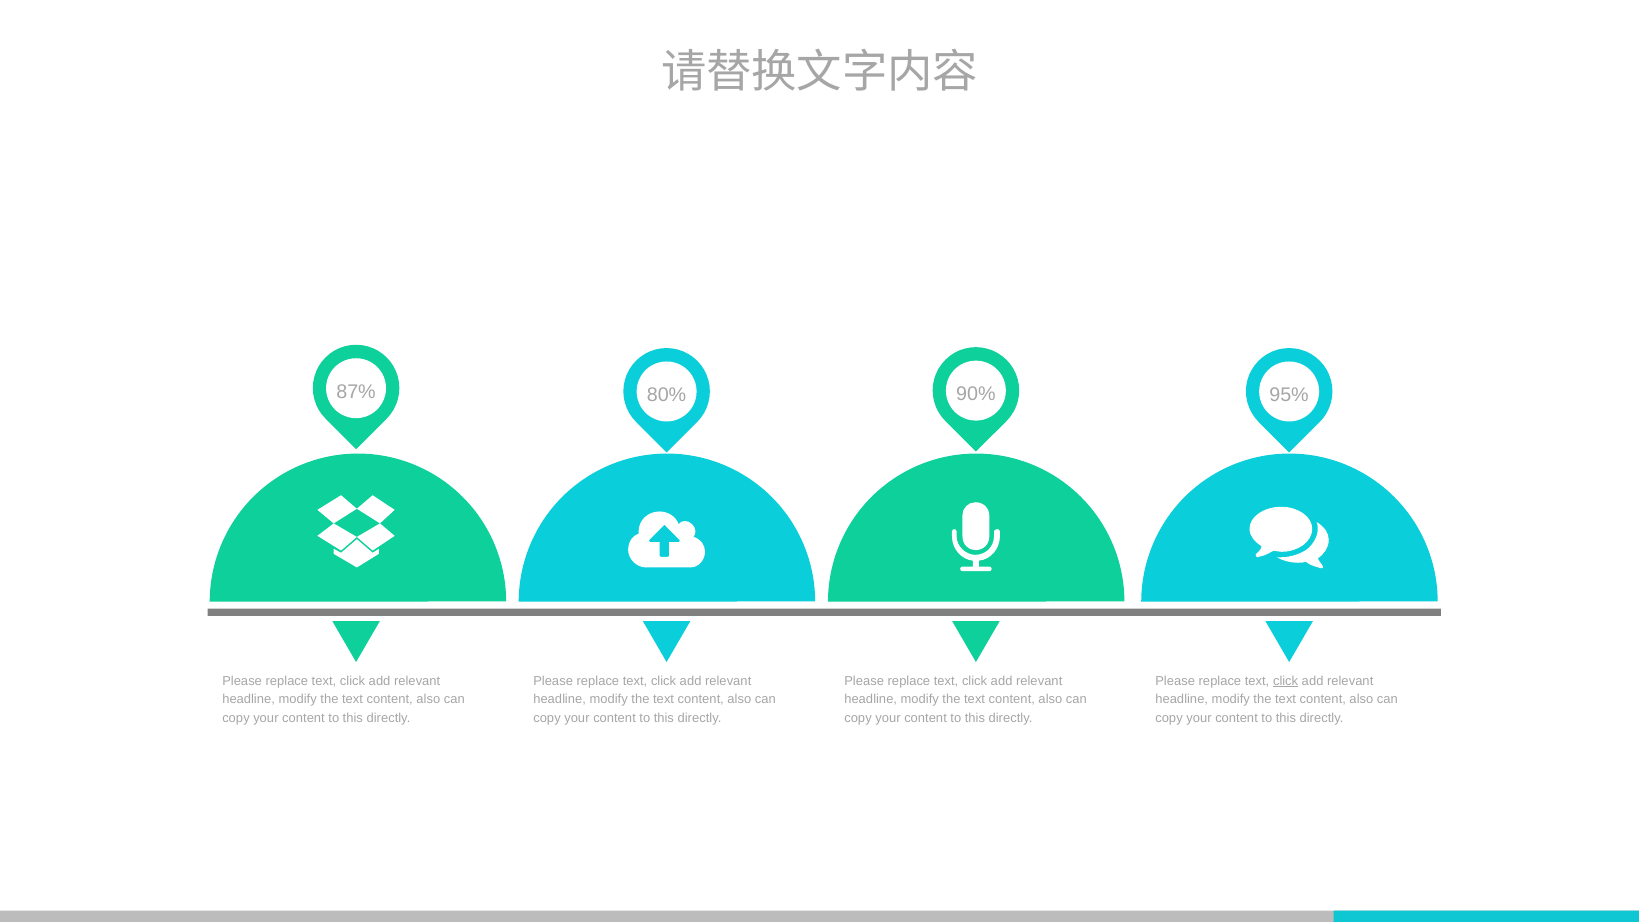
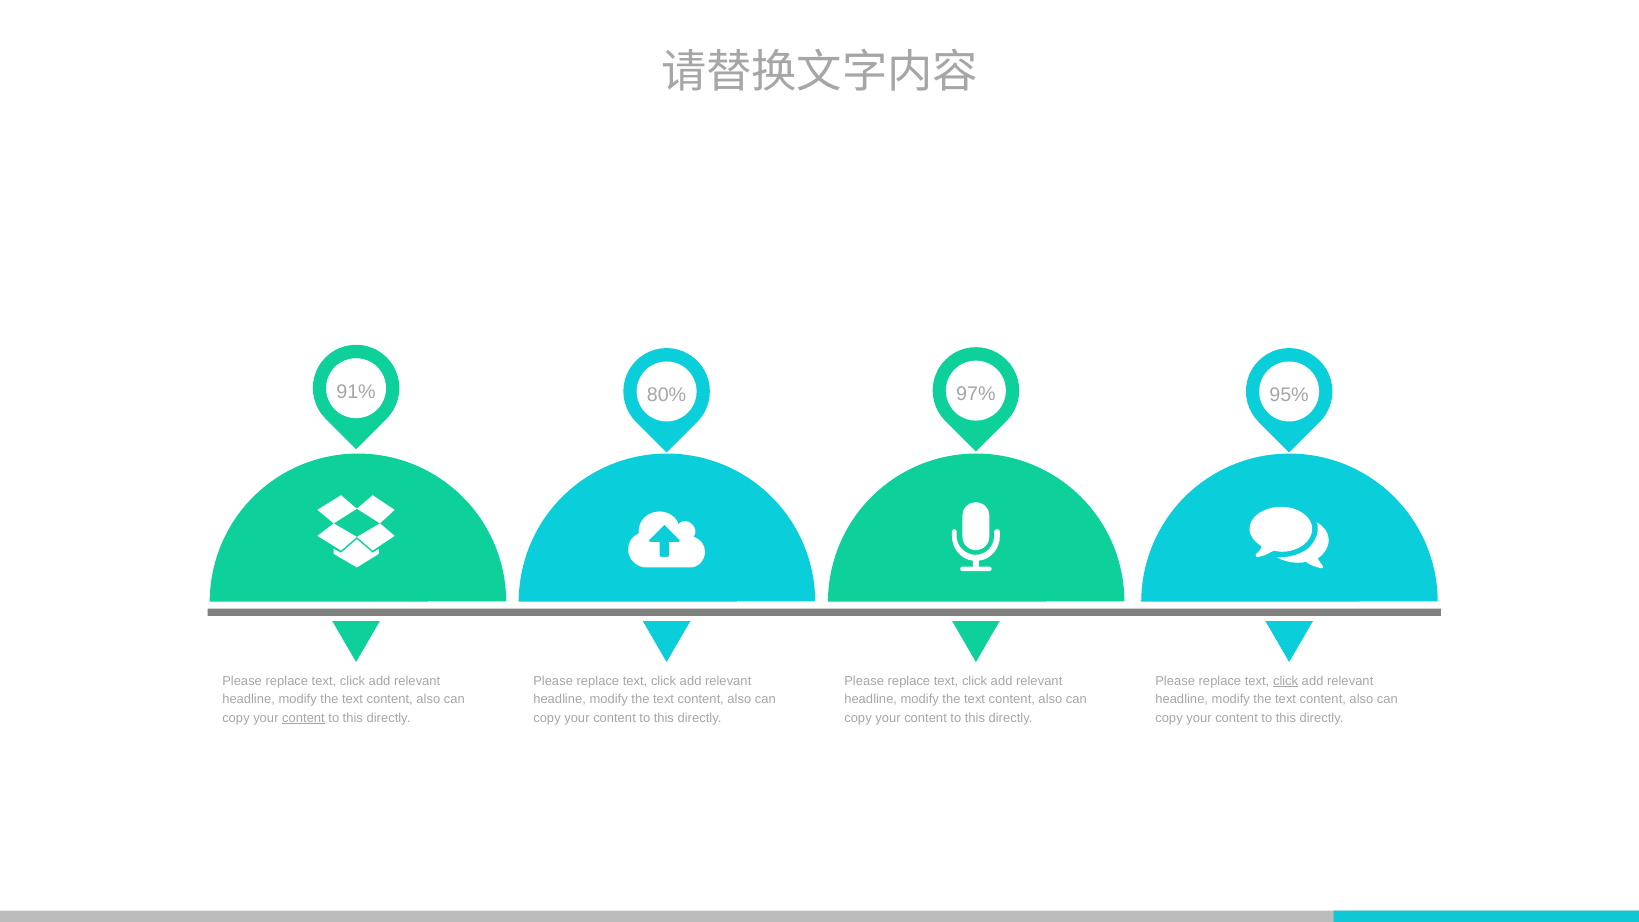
87%: 87% -> 91% (356, 392)
90%: 90% -> 97% (976, 394)
content underline: none -> present (303, 718)
